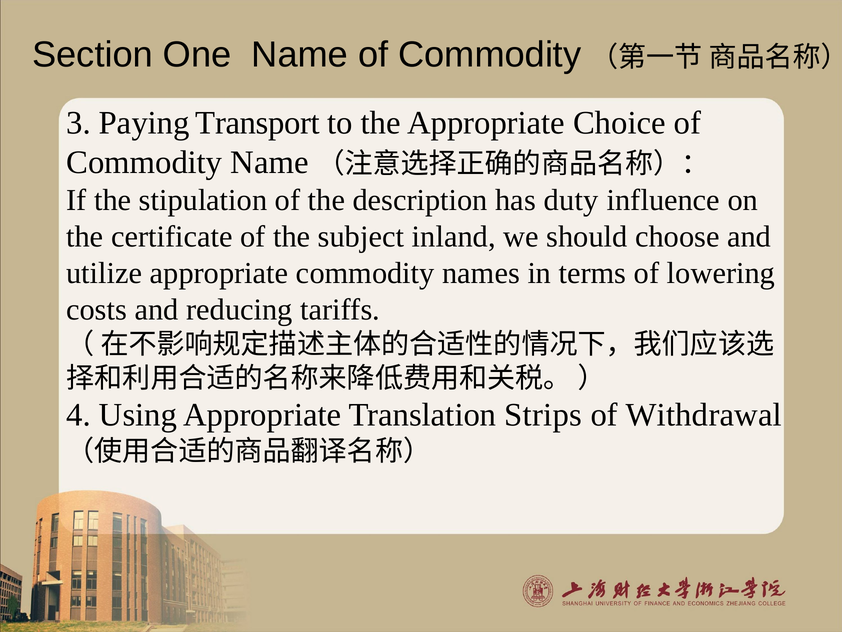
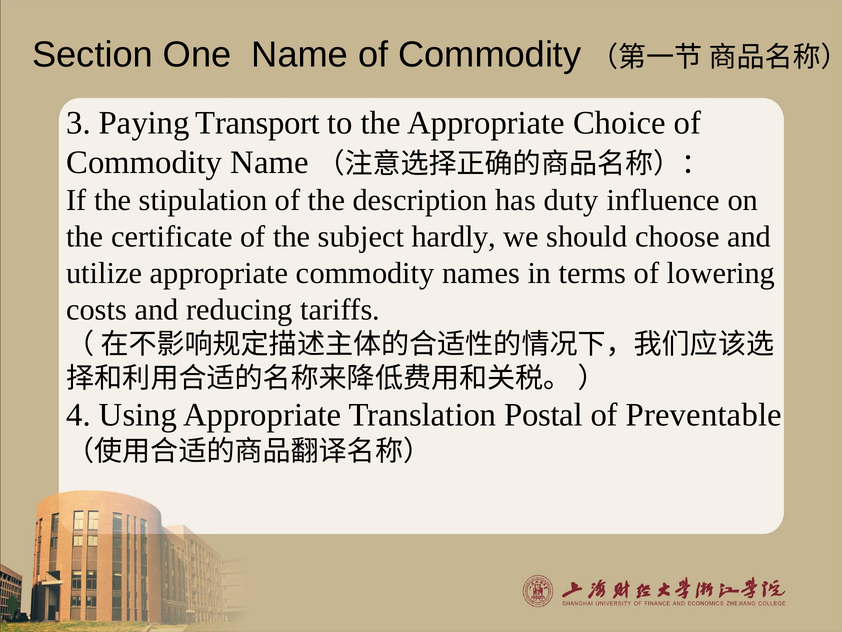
inland: inland -> hardly (454, 237)
Strips: Strips -> Postal (544, 415)
Withdrawal: Withdrawal -> Preventable (704, 415)
